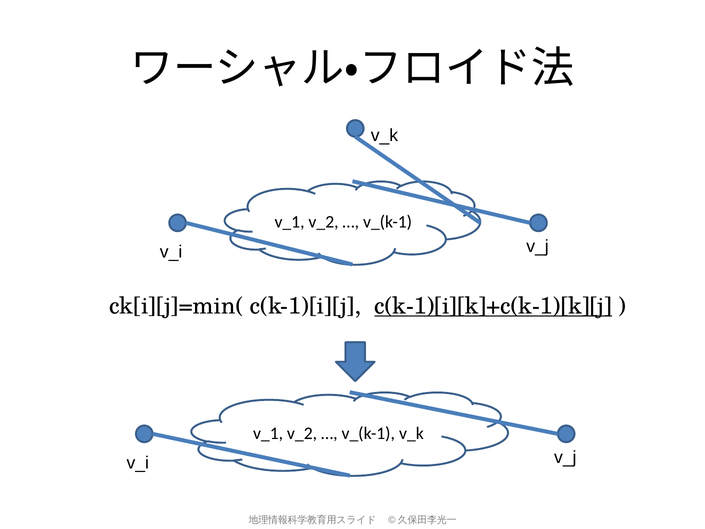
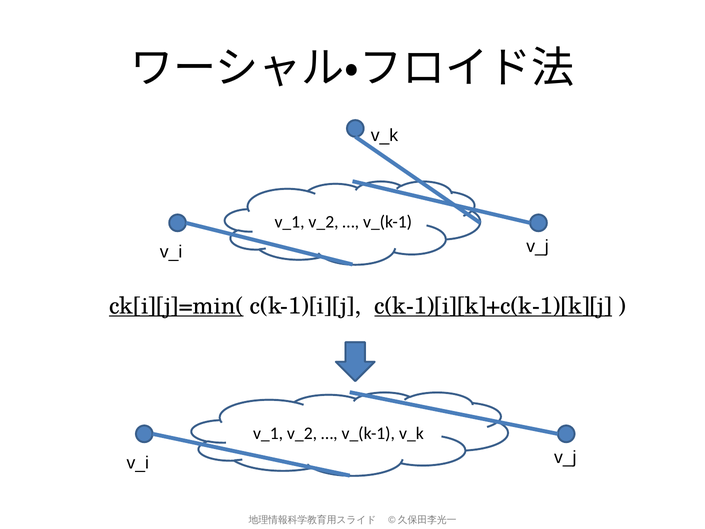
ck[i][j]=min( underline: none -> present (176, 306)
